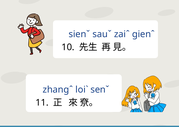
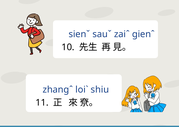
senˇ: senˇ -> shiu (100, 89)
